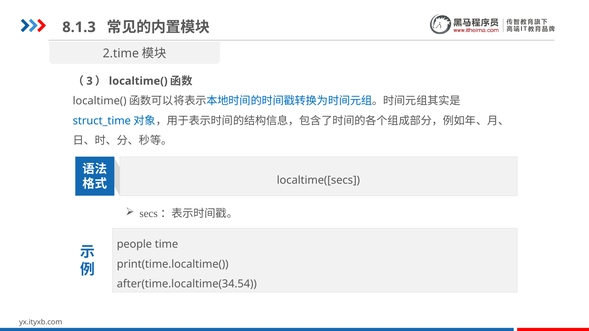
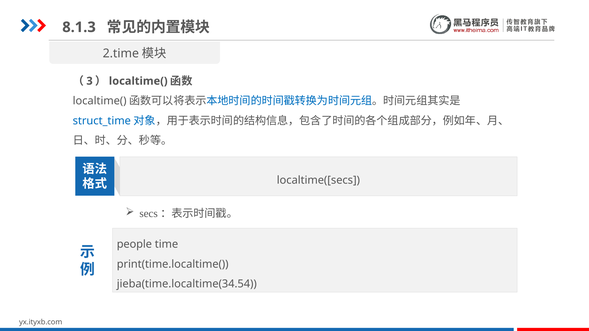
after(time.localtime(34.54: after(time.localtime(34.54 -> jieba(time.localtime(34.54 (187, 284)
